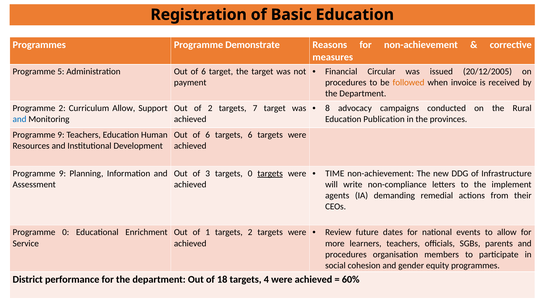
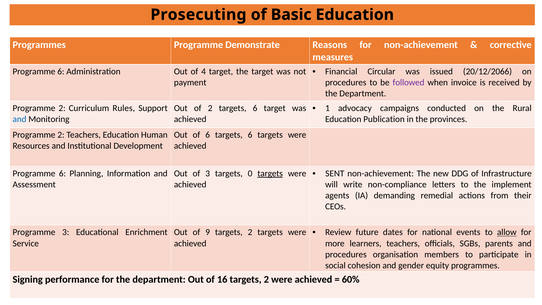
Registration: Registration -> Prosecuting (198, 15)
20/12/2005: 20/12/2005 -> 20/12/2066 (487, 72)
5: 5 -> 6 (61, 72)
Administration Out of 6: 6 -> 4 (204, 72)
followed colour: orange -> purple (409, 83)
8: 8 -> 1 (327, 108)
Curriculum Allow: Allow -> Rules (124, 108)
2 targets 7: 7 -> 6 (255, 108)
9: 9 -> 2 (61, 135)
TIME: TIME -> SENT (335, 173)
9: 9 -> 6 (62, 173)
allow underline: none -> present (507, 232)
Programme 0: 0 -> 3 (66, 232)
1: 1 -> 9 (208, 232)
District: District -> Signing (28, 279)
18: 18 -> 16 (222, 279)
4: 4 -> 2 (266, 279)
